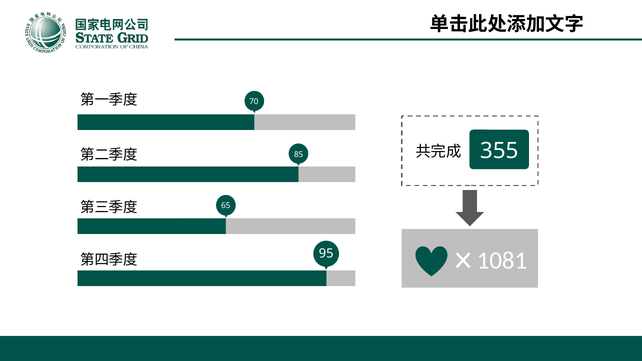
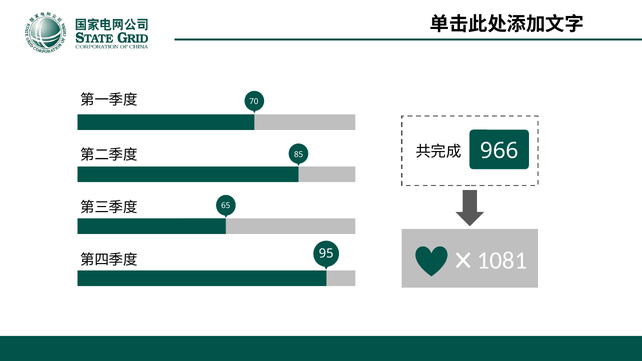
355: 355 -> 966 (499, 151)
